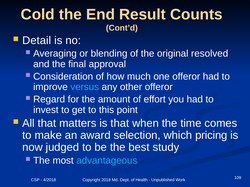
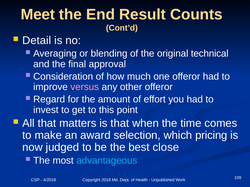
Cold: Cold -> Meet (38, 14)
resolved: resolved -> technical (210, 54)
versus colour: light blue -> pink (85, 87)
study: study -> close (166, 148)
